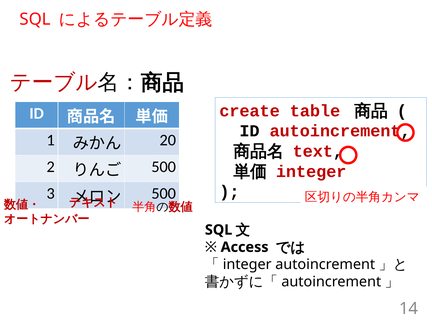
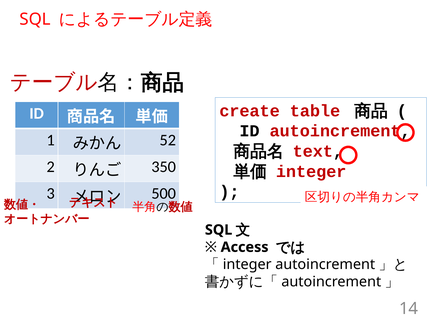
20: 20 -> 52 (168, 140)
500: 500 -> 350 (164, 167)
